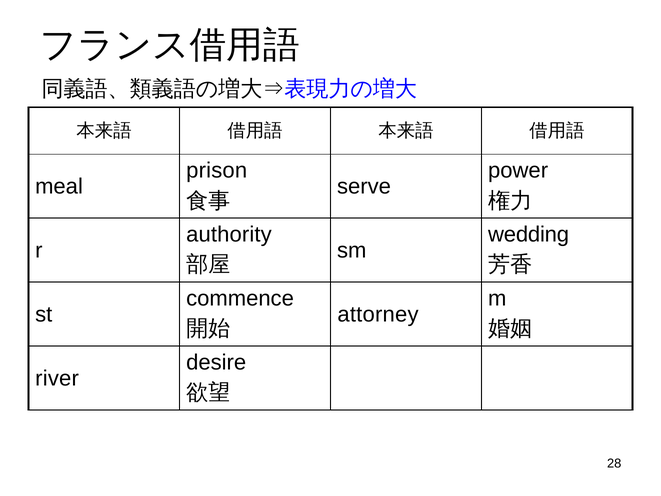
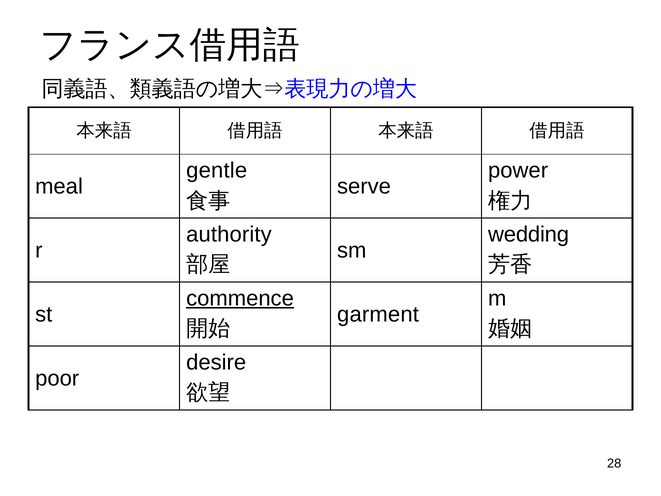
prison: prison -> gentle (217, 170)
commence underline: none -> present (240, 298)
attorney: attorney -> garment (378, 314)
river: river -> poor (57, 378)
